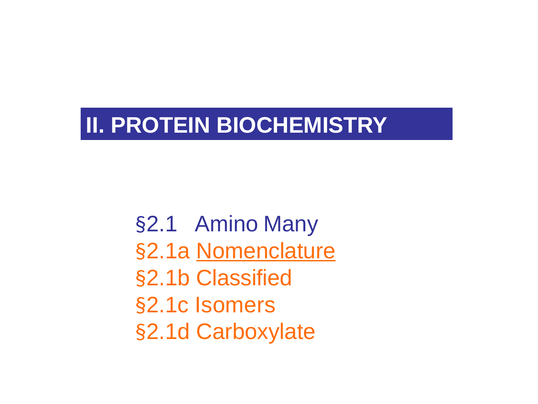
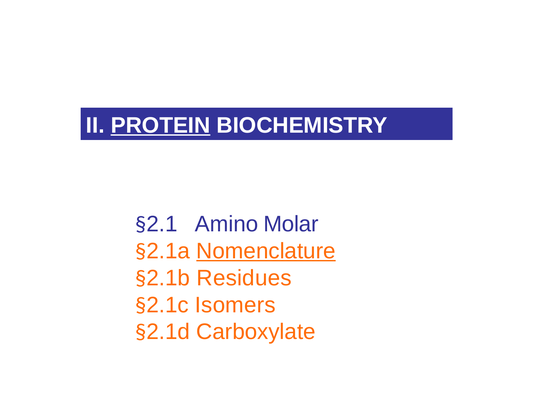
PROTEIN underline: none -> present (161, 125)
Many: Many -> Molar (291, 224)
Classified: Classified -> Residues (244, 278)
